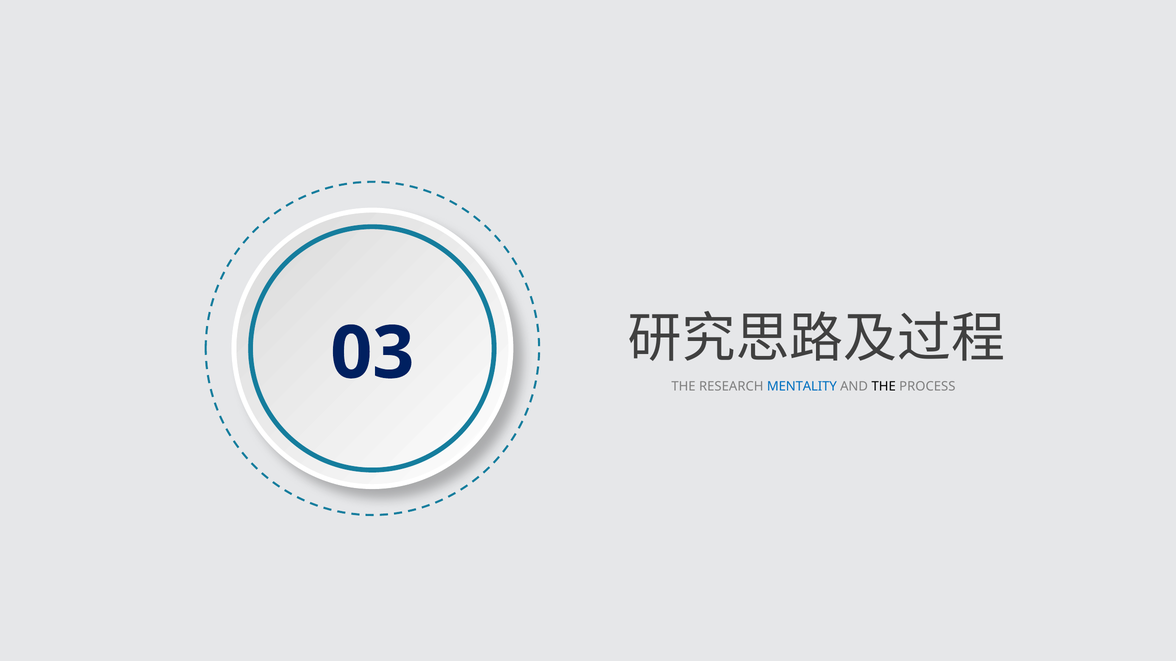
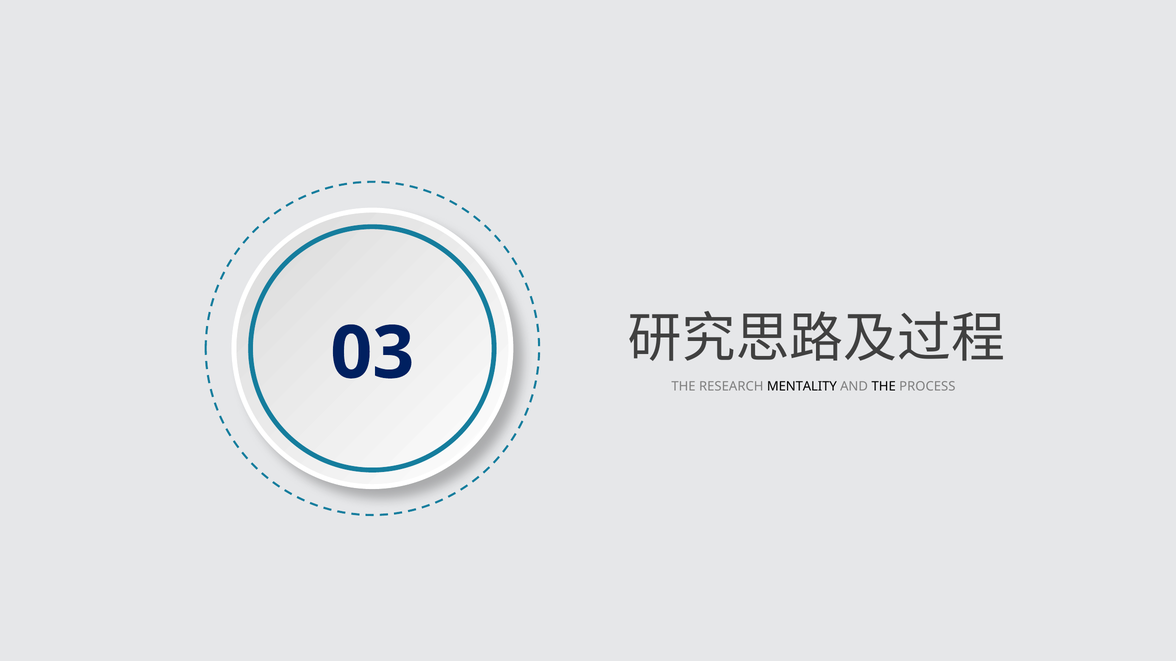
MENTALITY colour: blue -> black (802, 387)
